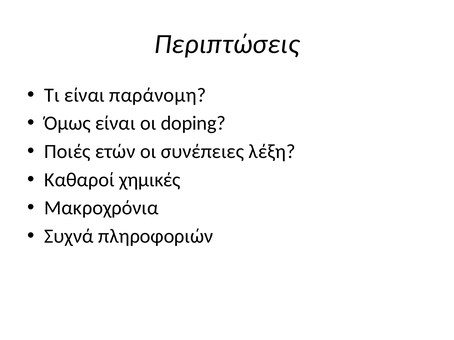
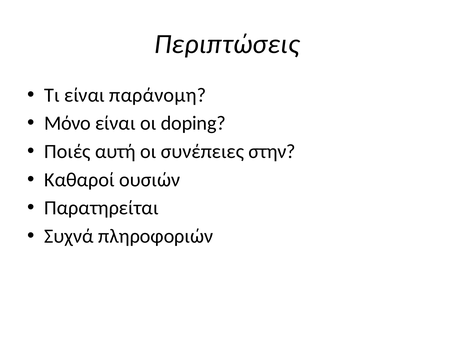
Όμως: Όμως -> Μόνο (67, 123)
ετών: ετών -> αυτή (115, 152)
λέξη: λέξη -> στην (272, 152)
χηµικές: χηµικές -> ουσιών (150, 180)
Μακροχρόνια: Μακροχρόνια -> Παρατηρείται (101, 208)
